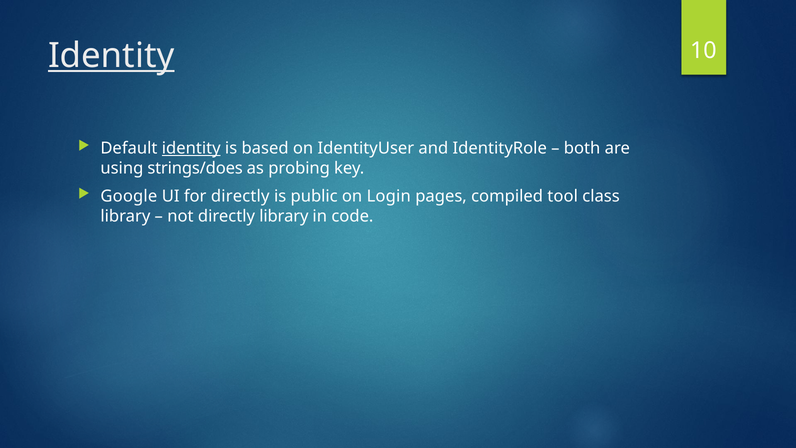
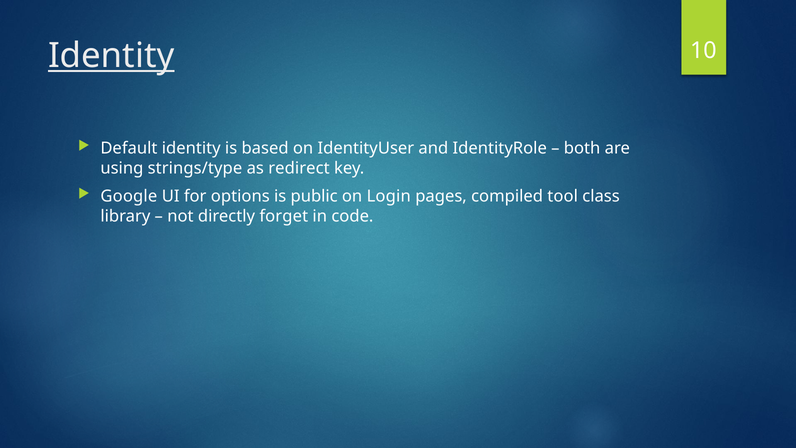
identity underline: present -> none (191, 148)
strings/does: strings/does -> strings/type (195, 168)
probing: probing -> redirect (299, 168)
for directly: directly -> options (240, 196)
directly library: library -> forget (284, 216)
